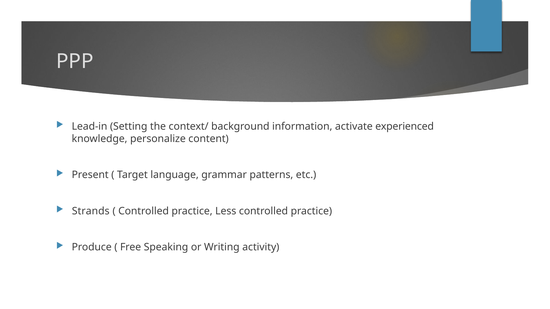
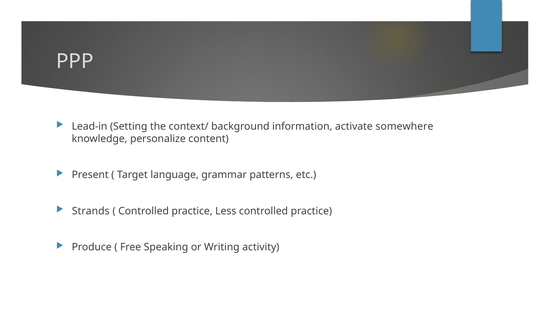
experienced: experienced -> somewhere (404, 126)
